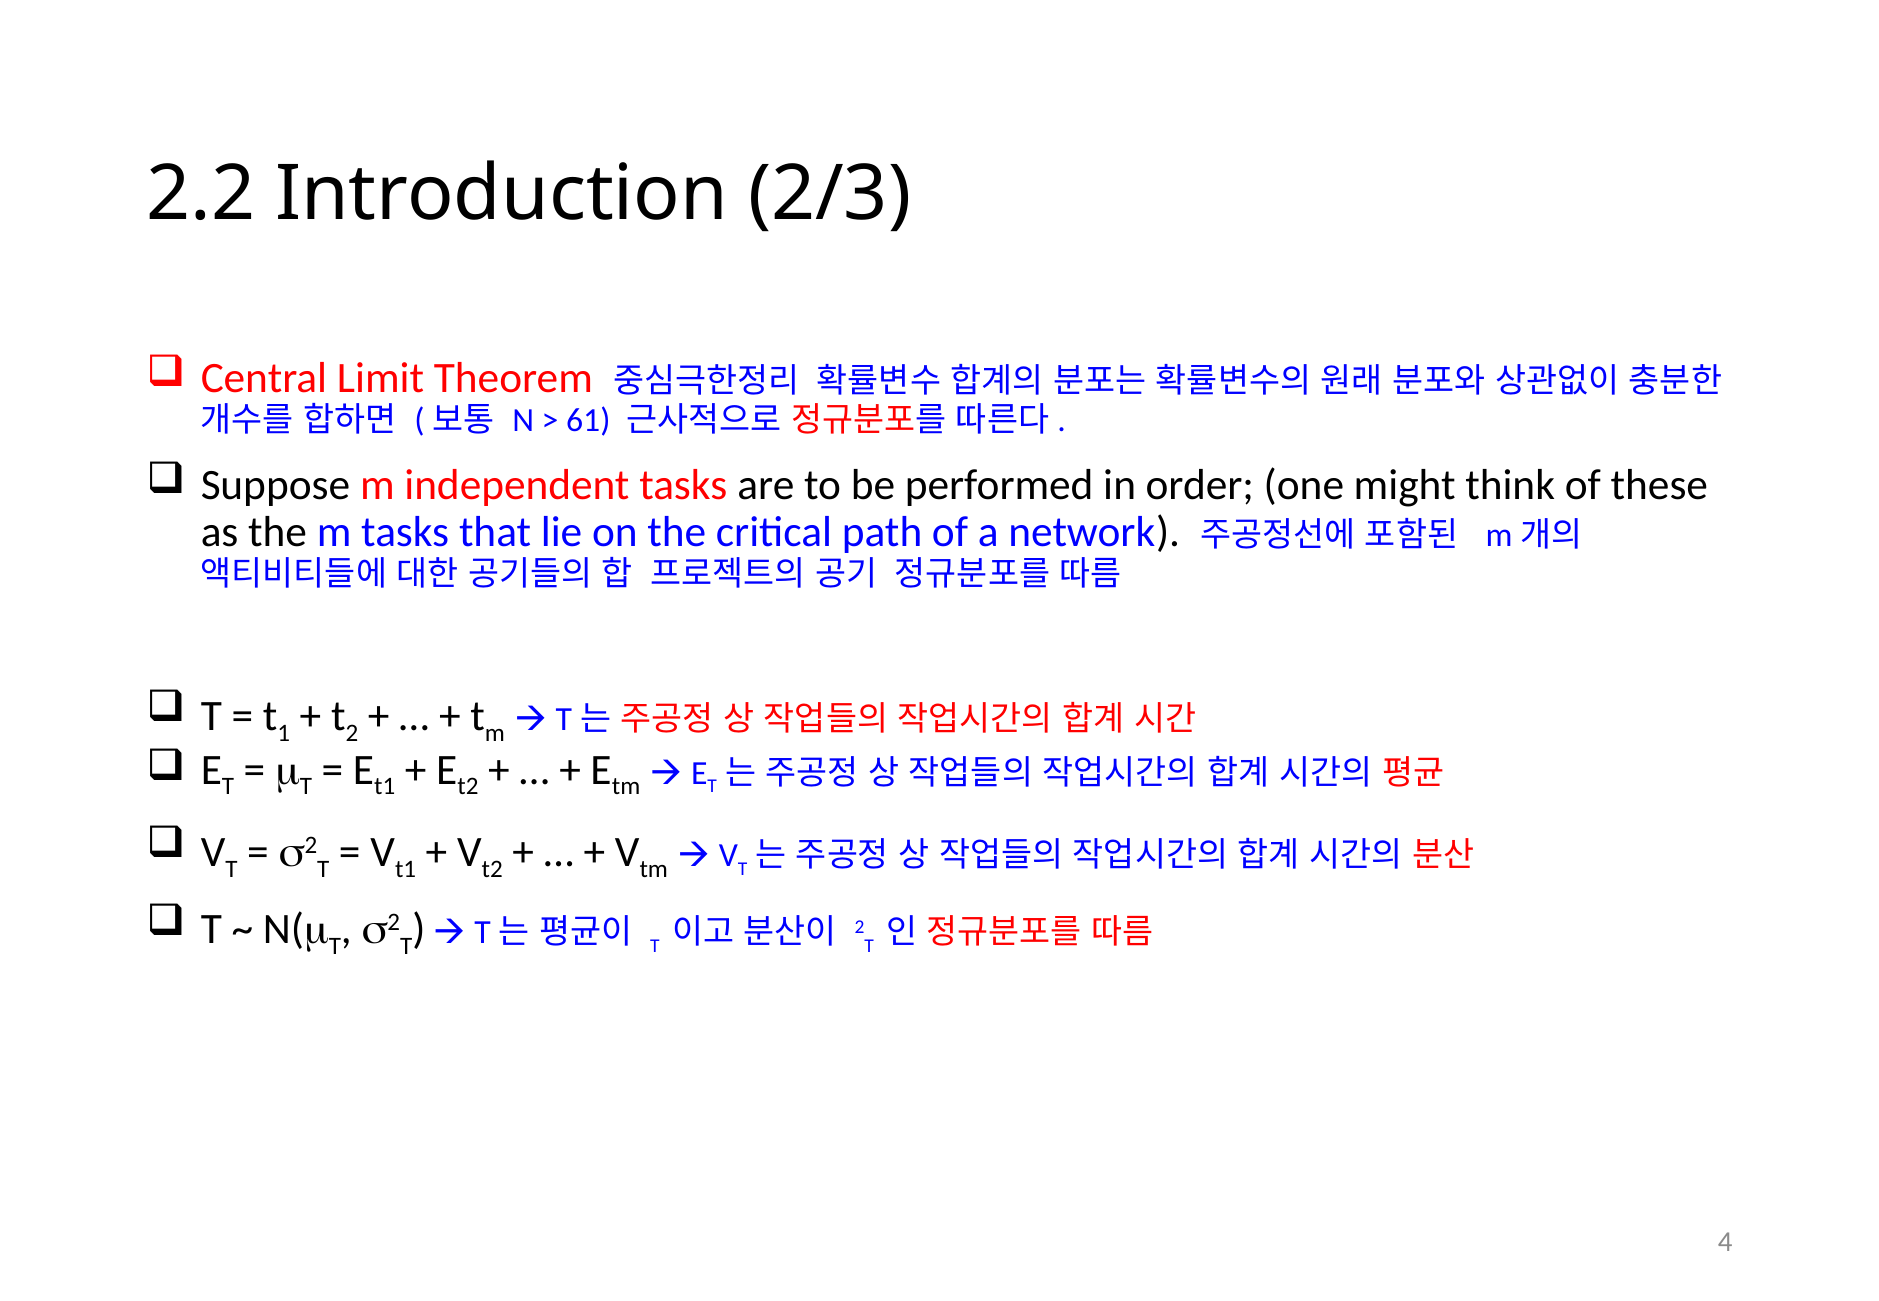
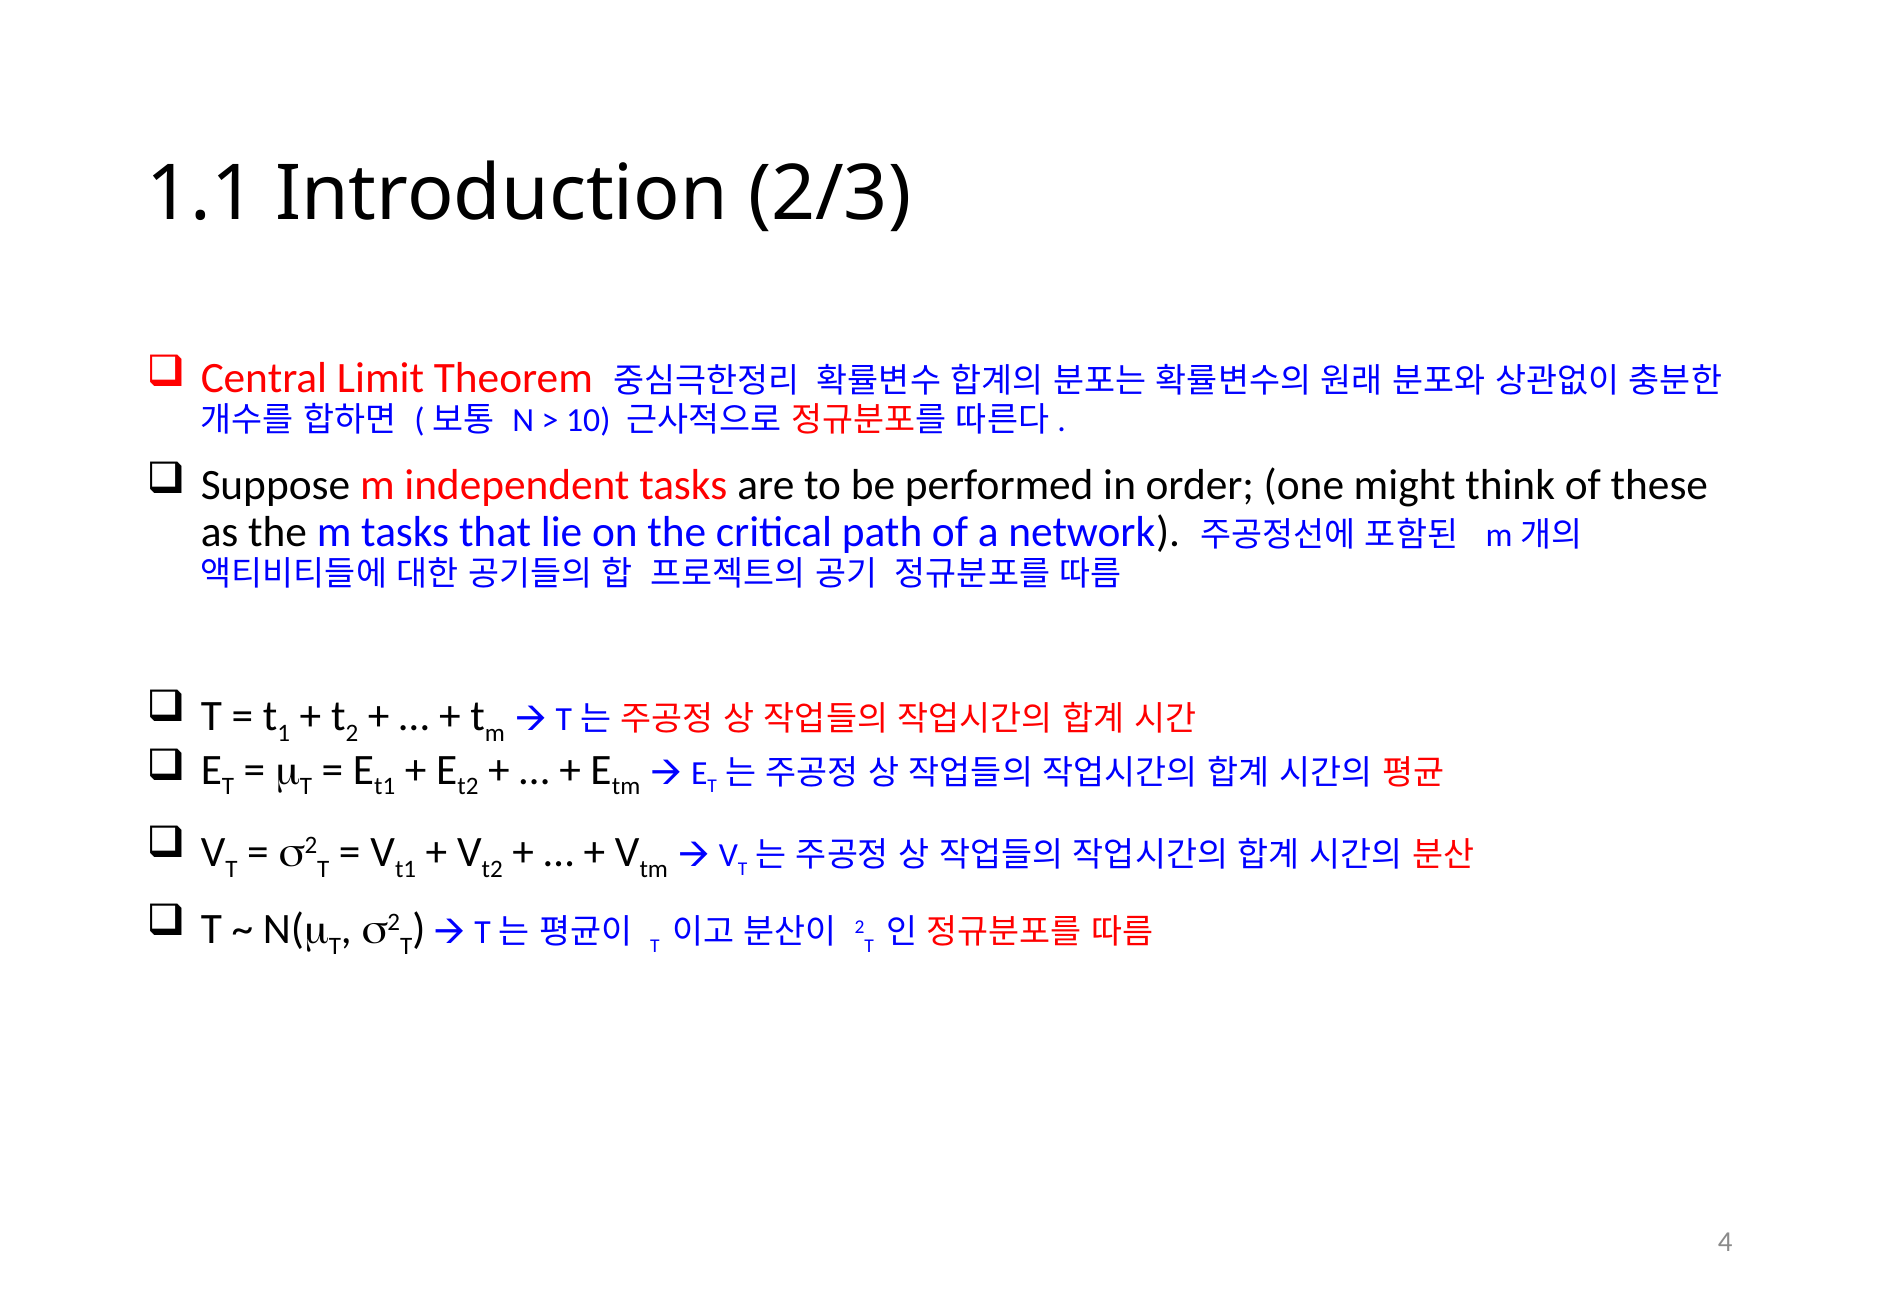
2.2: 2.2 -> 1.1 (201, 194)
61: 61 -> 10 (588, 420)
